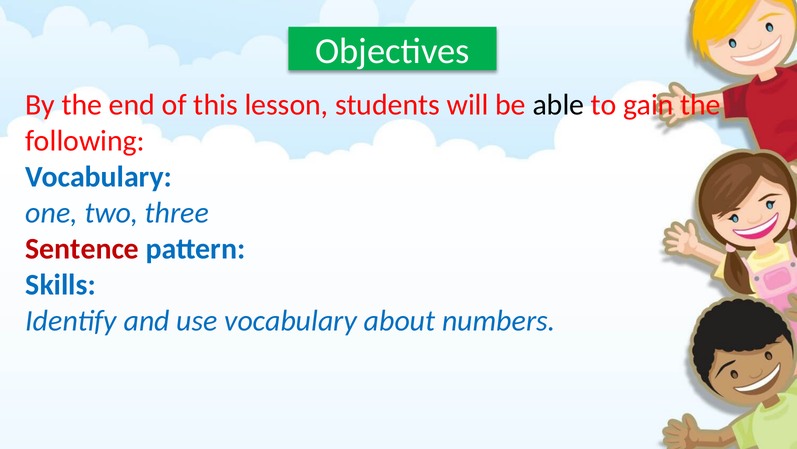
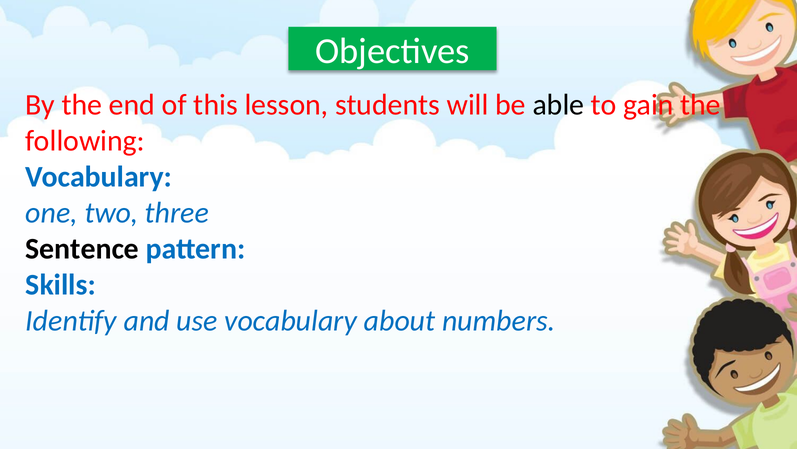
Sentence colour: red -> black (82, 248)
